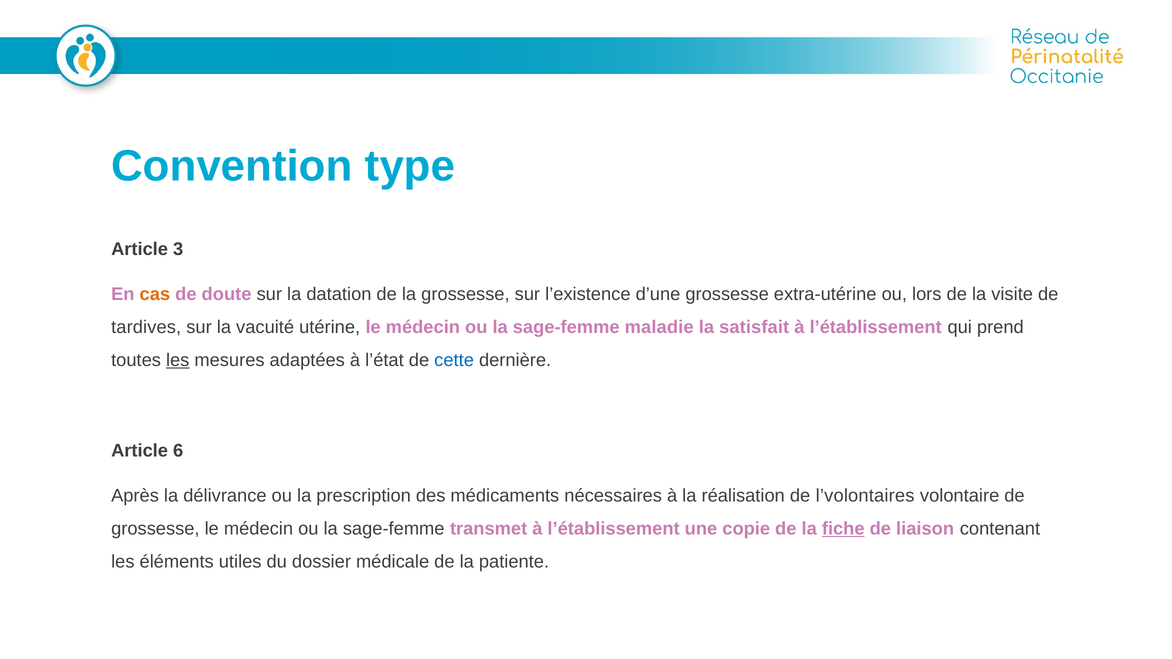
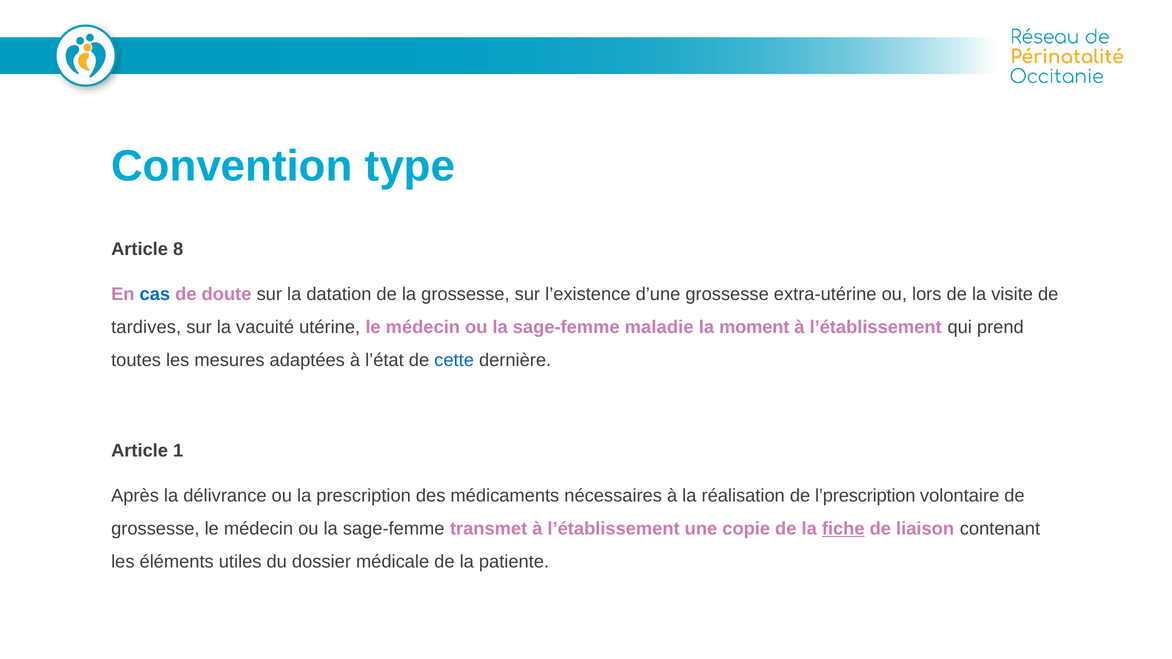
3: 3 -> 8 (178, 249)
cas colour: orange -> blue (155, 294)
satisfait: satisfait -> moment (754, 327)
les underline: present -> none (178, 360)
6: 6 -> 1 (178, 451)
l’volontaires: l’volontaires -> l’prescription (865, 496)
